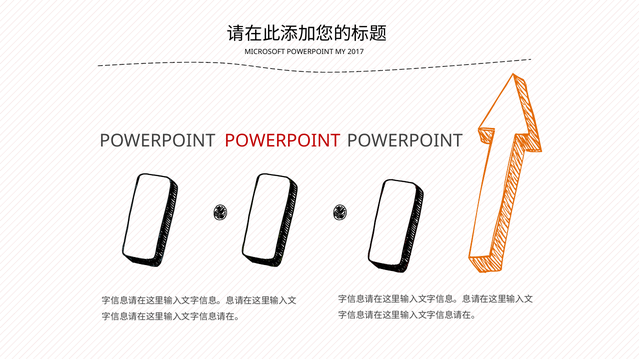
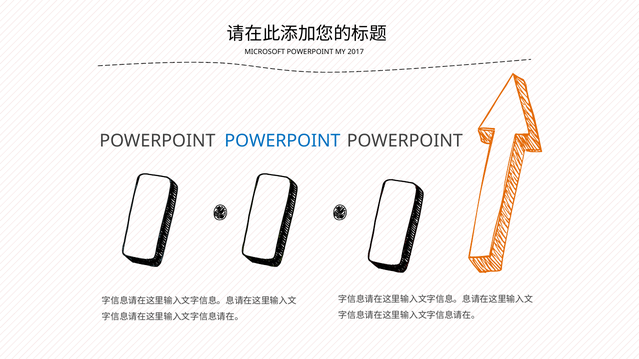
POWERPOINT colour: red -> blue (282, 141)
